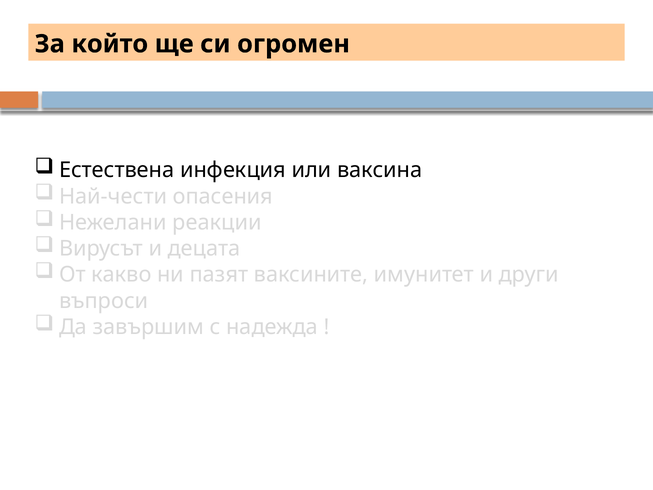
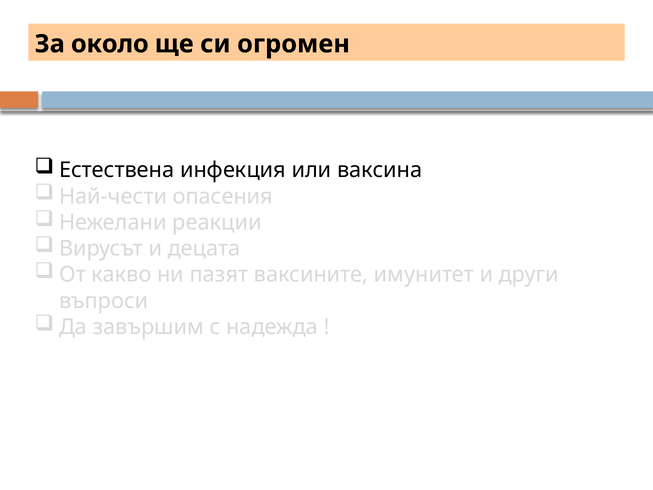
който: който -> около (110, 44)
